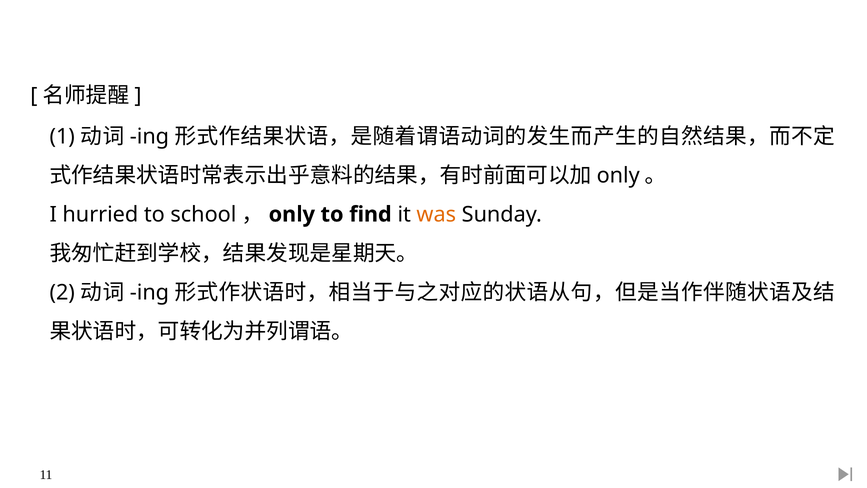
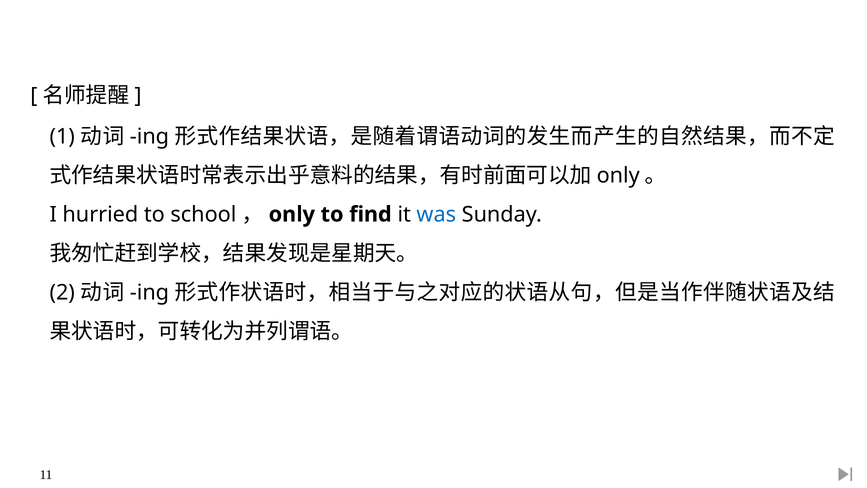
was colour: orange -> blue (436, 214)
